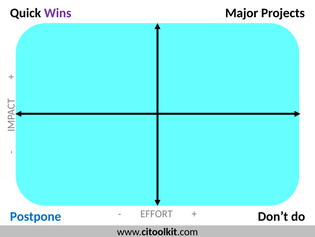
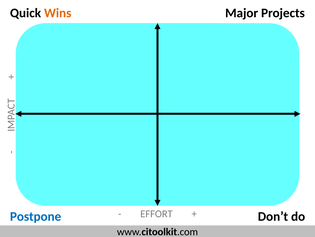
Wins colour: purple -> orange (58, 13)
